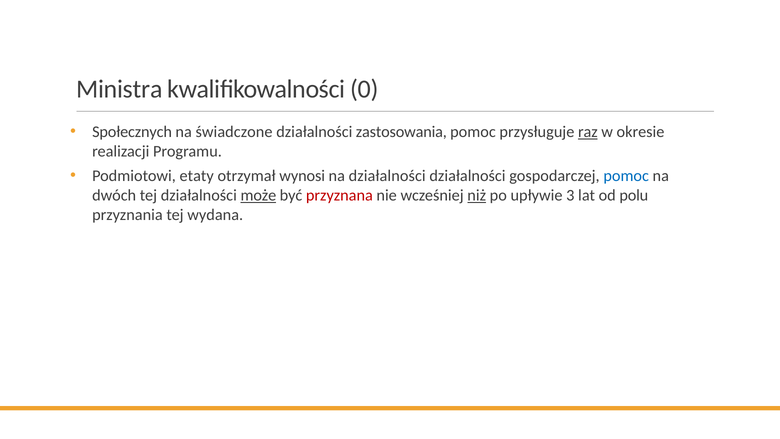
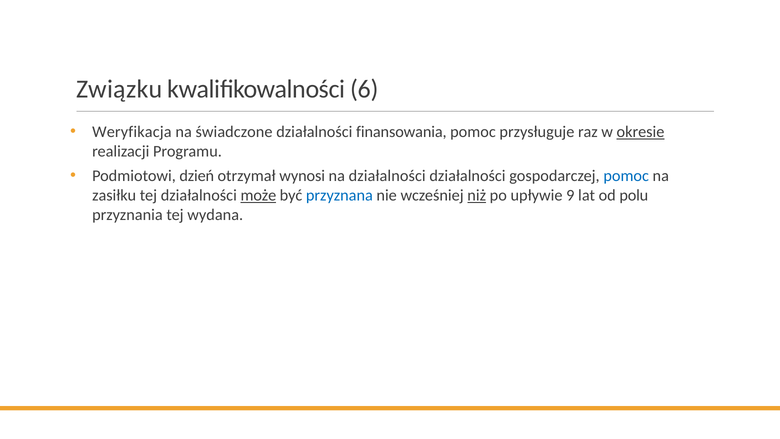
Ministra: Ministra -> Związku (119, 89)
0: 0 -> 6 (365, 89)
Społecznych: Społecznych -> Weryfikacja (132, 132)
zastosowania: zastosowania -> finansowania (401, 132)
raz underline: present -> none (588, 132)
okresie underline: none -> present (640, 132)
etaty: etaty -> dzień (197, 176)
dwóch: dwóch -> zasiłku (114, 195)
przyznana colour: red -> blue (339, 195)
3: 3 -> 9 (570, 195)
